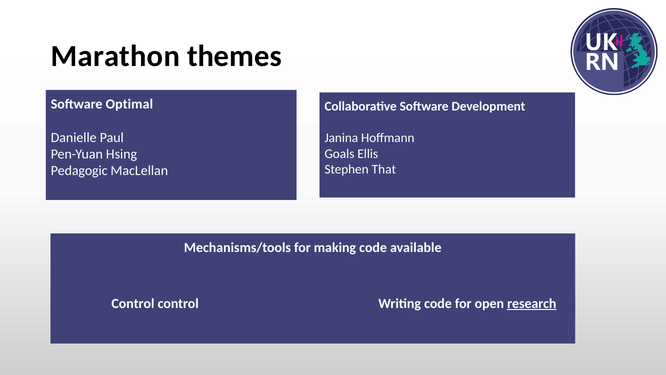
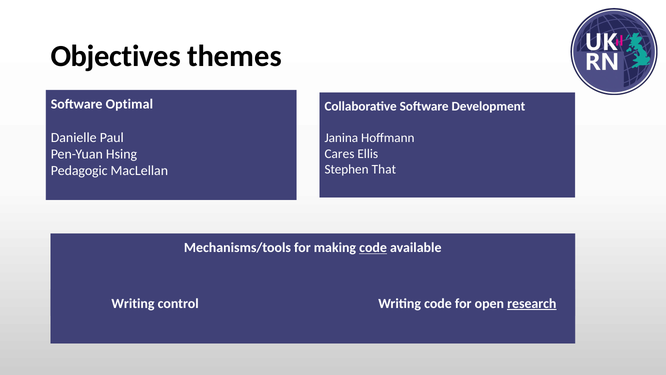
Marathon: Marathon -> Objectives (116, 56)
Goals: Goals -> Cares (339, 154)
code underline: none -> present (373, 247)
Control: Control -> Writing (133, 303)
